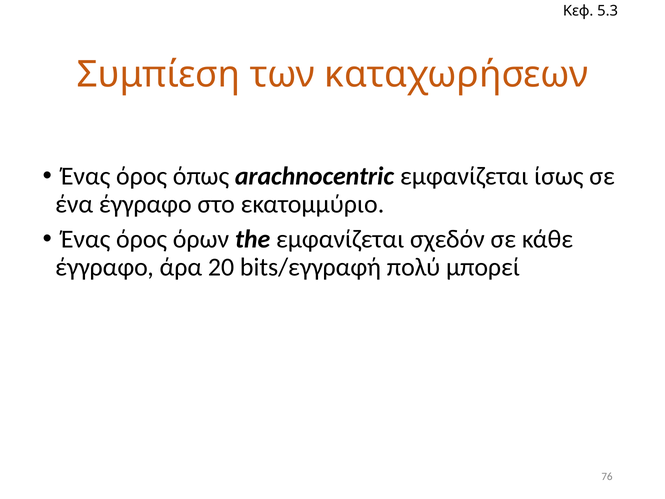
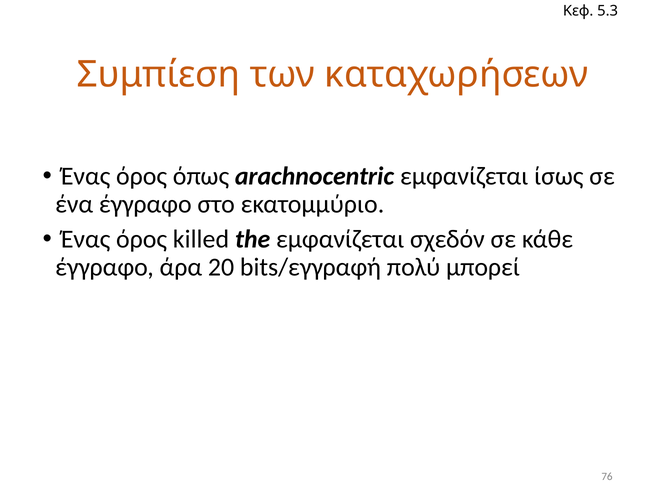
όρων: όρων -> killed (201, 239)
